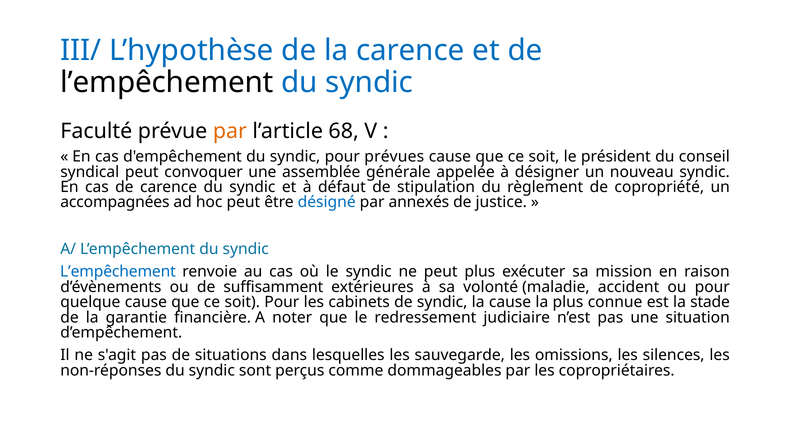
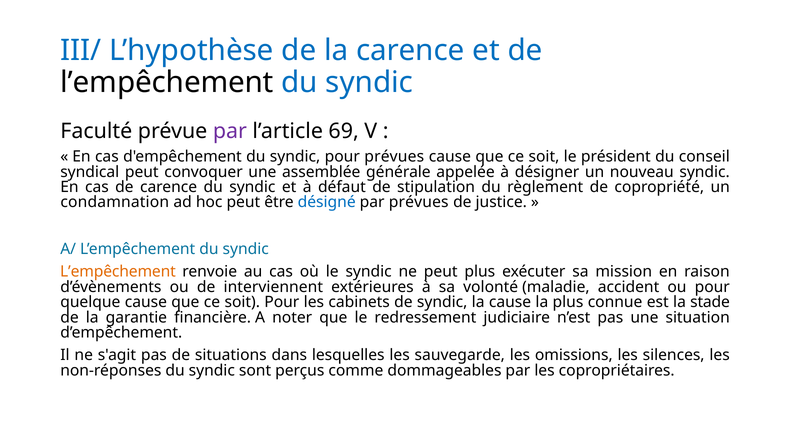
par colour: orange -> purple (230, 131)
68: 68 -> 69 (344, 131)
accompagnées: accompagnées -> condamnation (115, 202)
par annexés: annexés -> prévues (419, 202)
L’empêchement colour: blue -> orange (118, 272)
suffisamment: suffisamment -> interviennent (273, 287)
